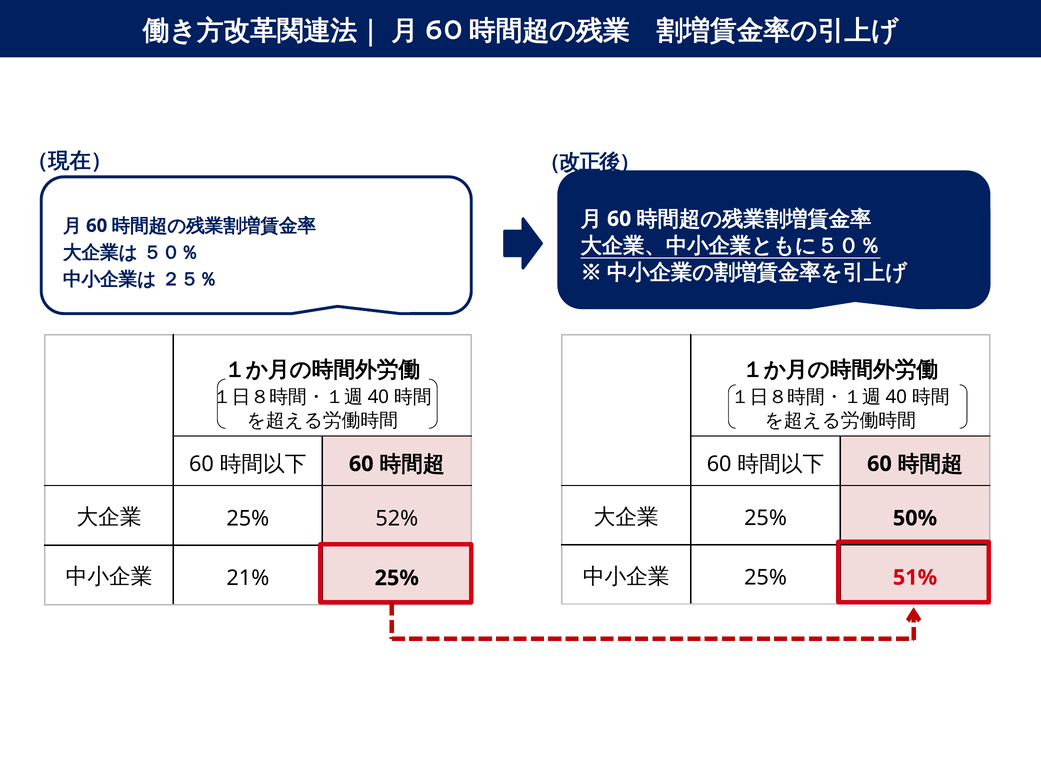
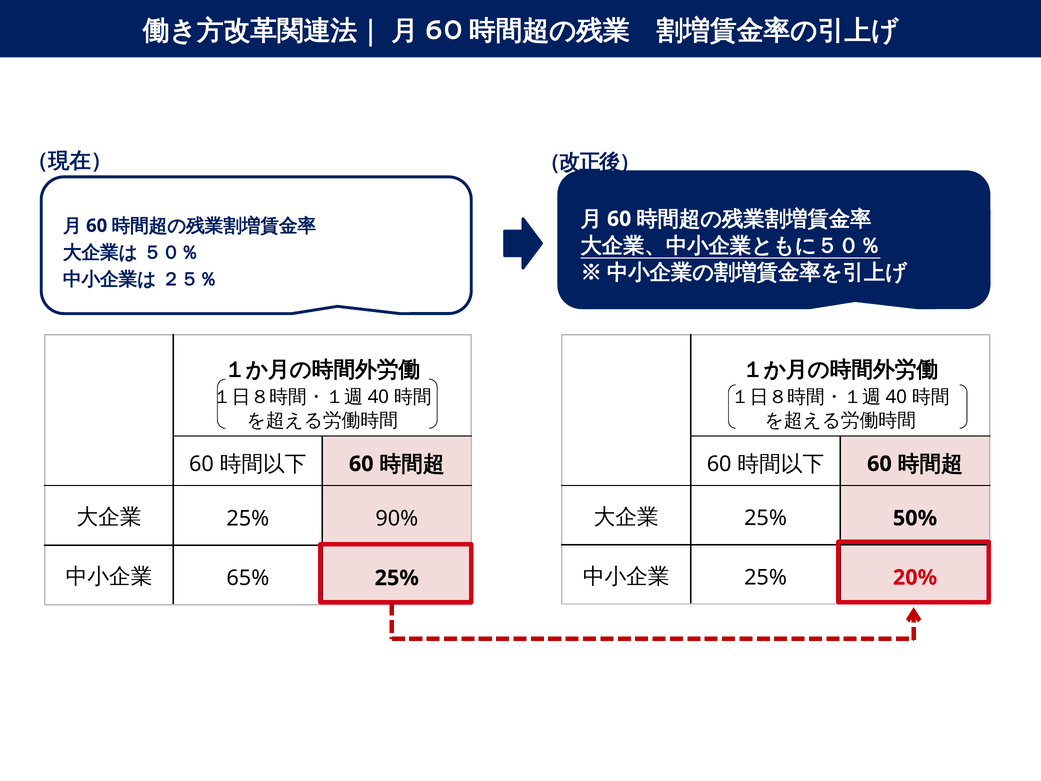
52%: 52% -> 90% (397, 518)
51%: 51% -> 20% (915, 577)
21%: 21% -> 65% (248, 578)
